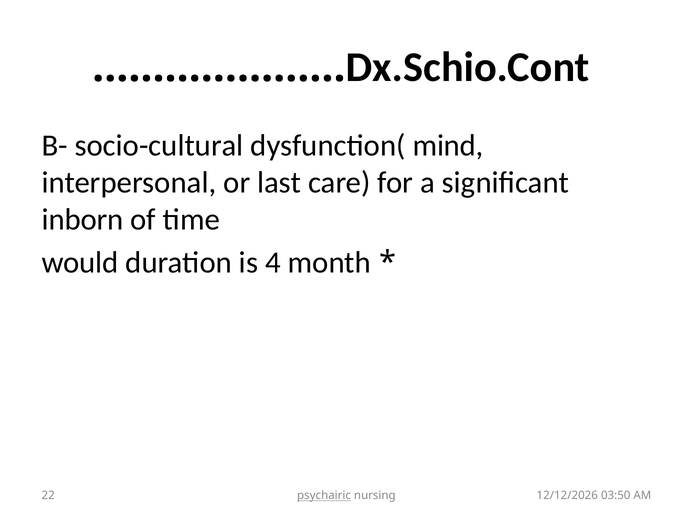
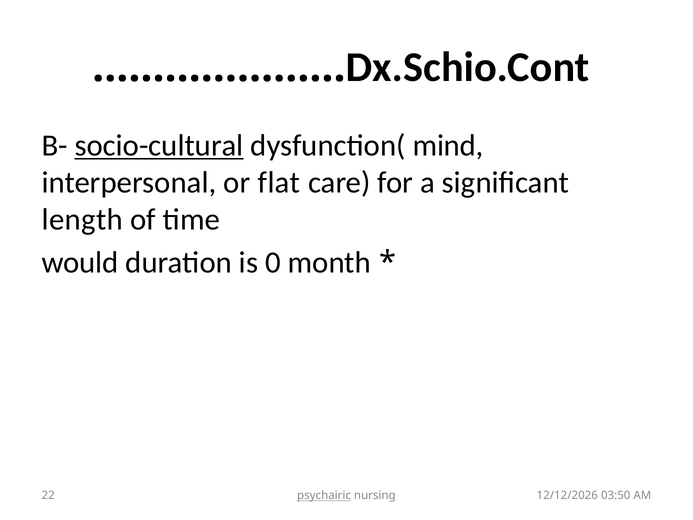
socio-cultural underline: none -> present (159, 145)
last: last -> flat (279, 182)
inborn: inborn -> length (82, 219)
4: 4 -> 0 (273, 262)
